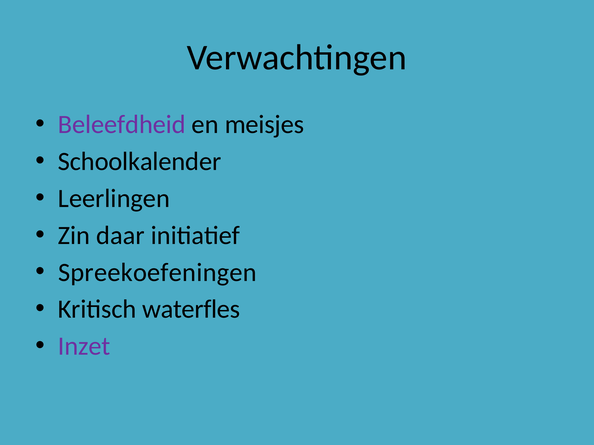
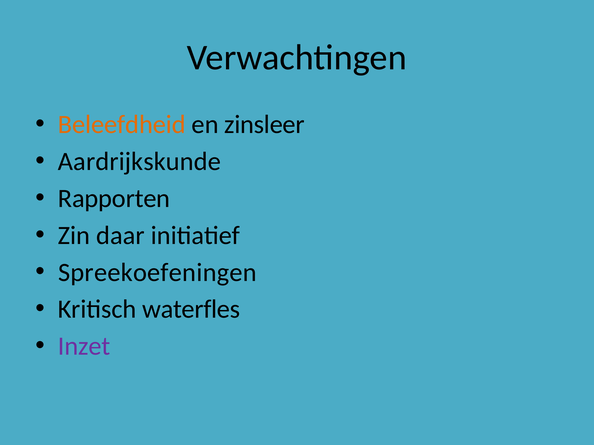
Beleefdheid colour: purple -> orange (122, 125)
meisjes: meisjes -> zinsleer (264, 125)
Schoolkalender: Schoolkalender -> Aardrijkskunde (139, 162)
Leerlingen: Leerlingen -> Rapporten (114, 199)
